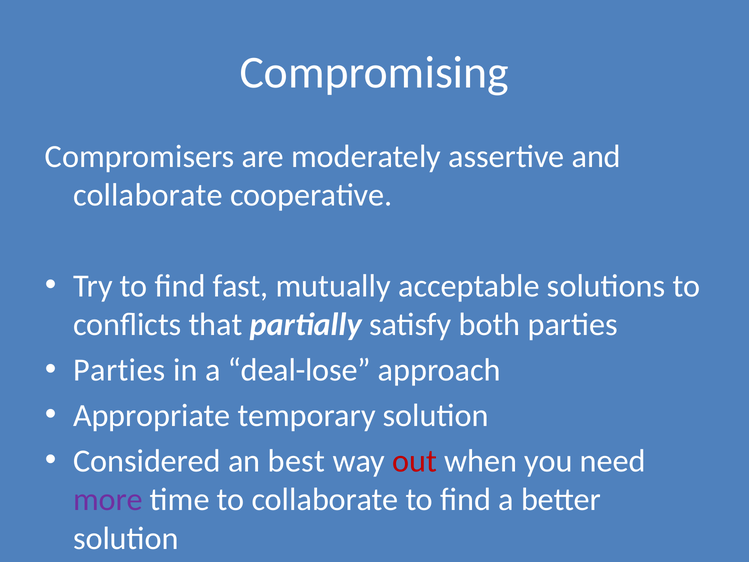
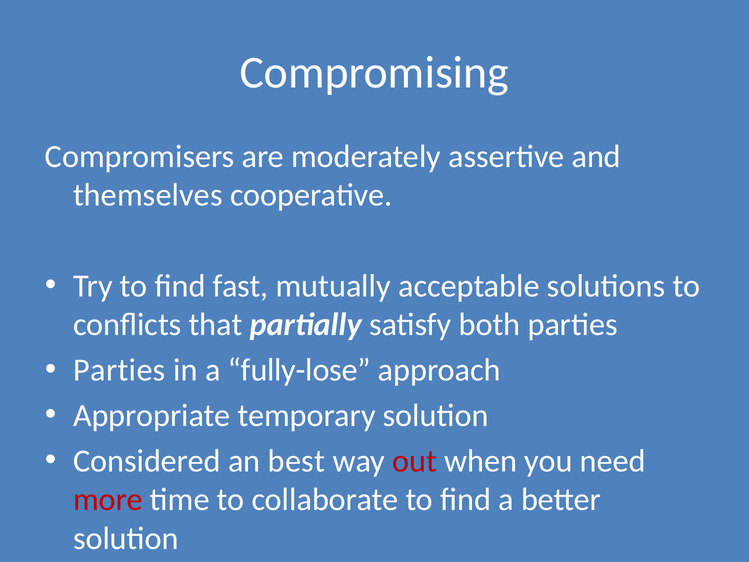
collaborate: collaborate -> themselves (148, 195)
deal-lose: deal-lose -> fully-lose (299, 370)
more colour: purple -> red (108, 500)
